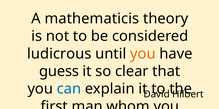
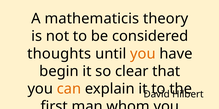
ludicrous: ludicrous -> thoughts (59, 54)
guess: guess -> begin (59, 72)
can colour: blue -> orange (69, 89)
